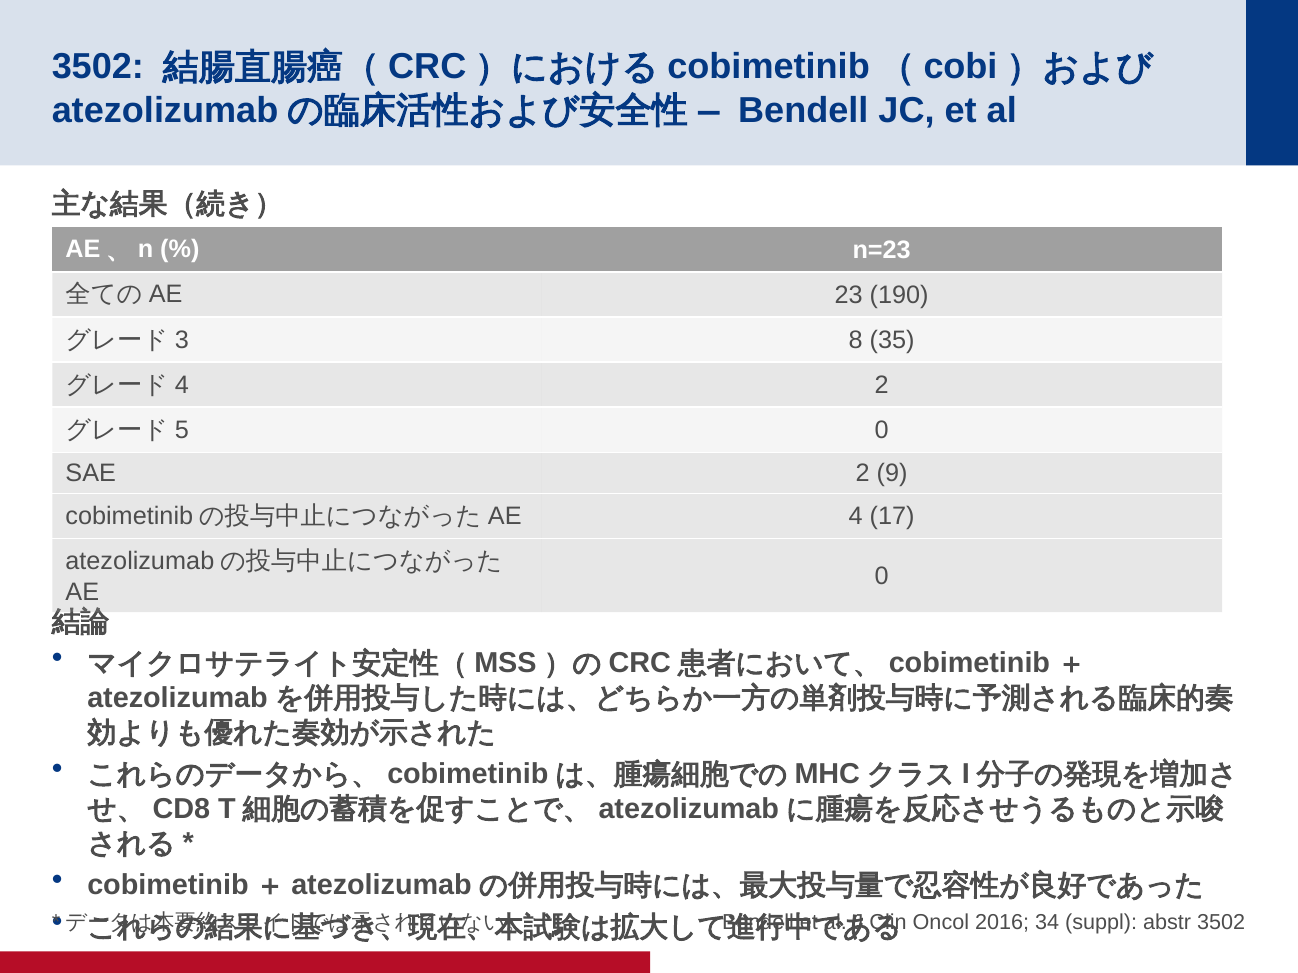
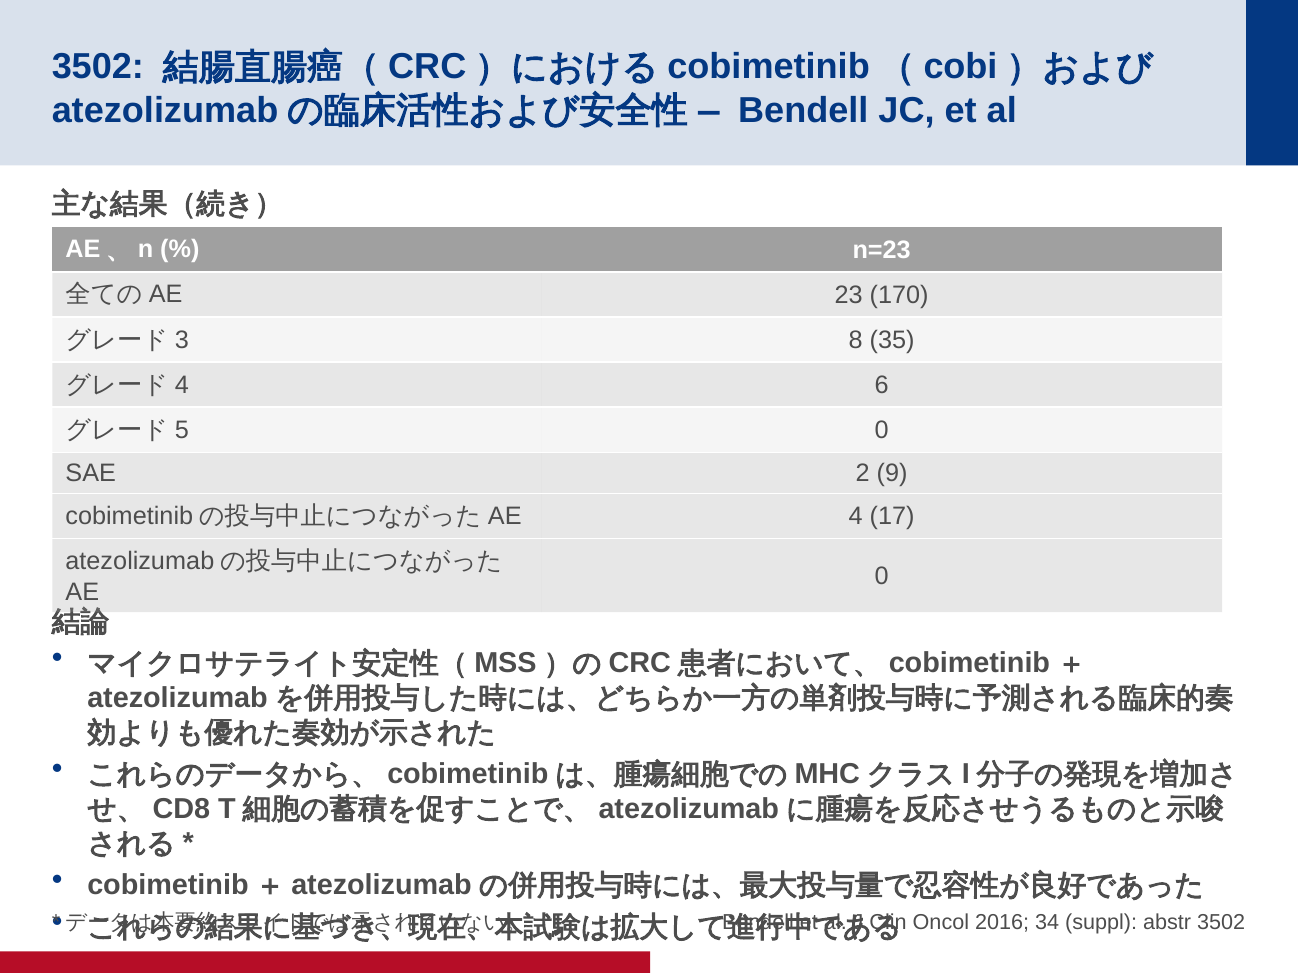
190: 190 -> 170 (899, 295)
4 2: 2 -> 6 (882, 385)
